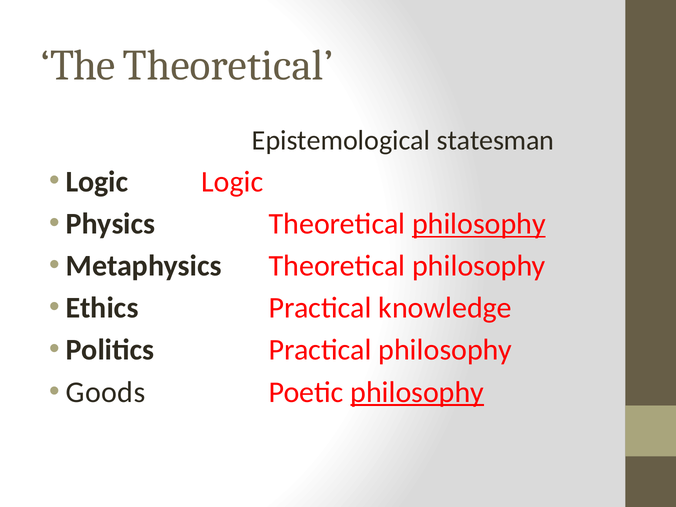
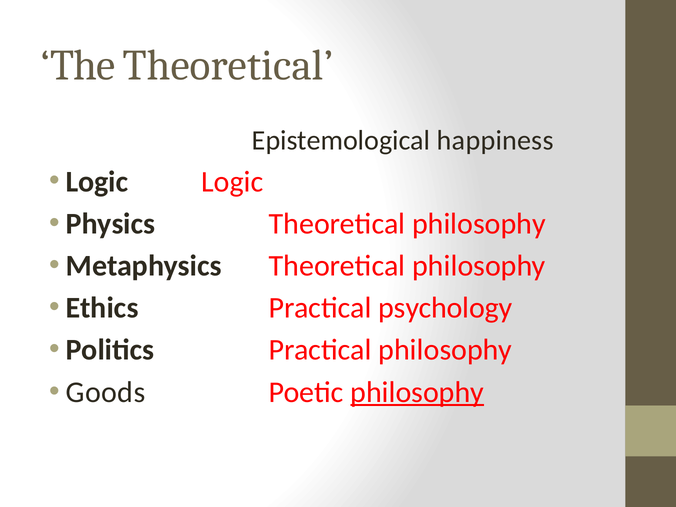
statesman: statesman -> happiness (495, 141)
philosophy underline: present -> none (479, 224)
knowledge: knowledge -> psychology (445, 308)
